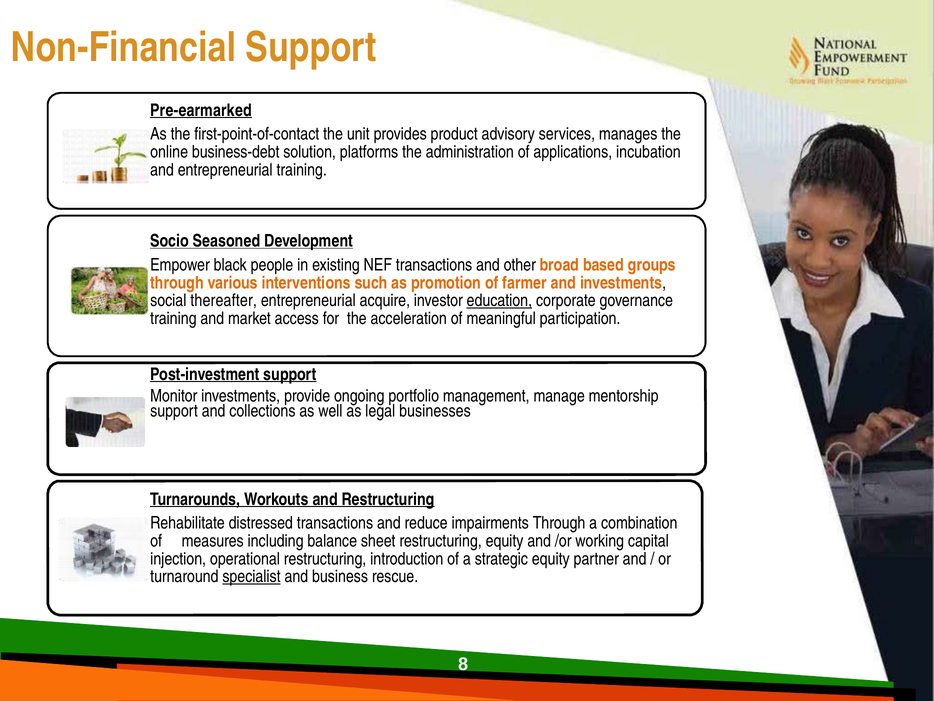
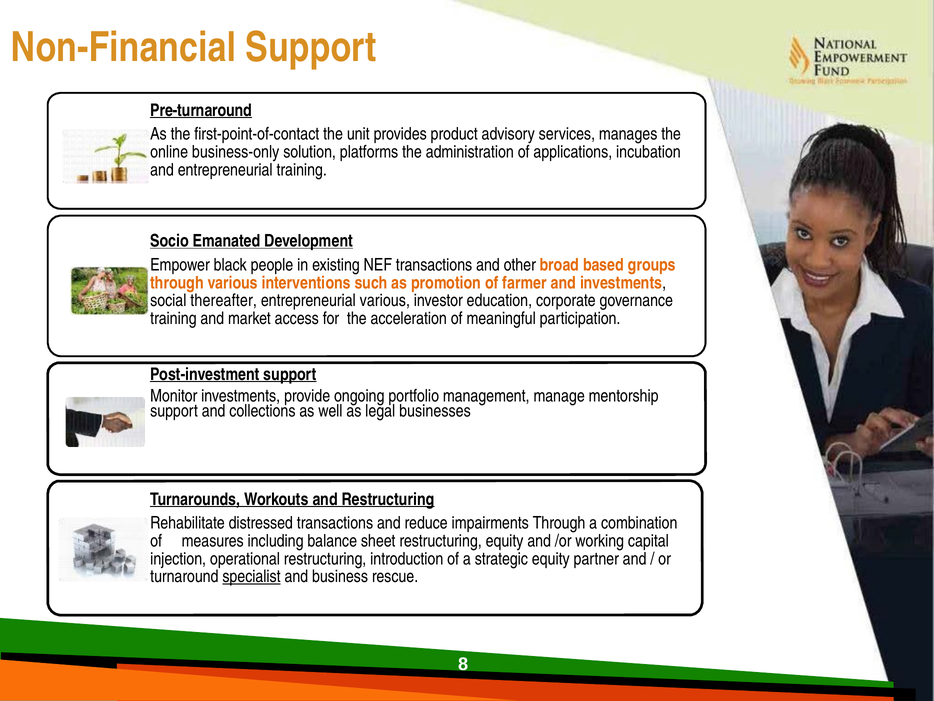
Pre-earmarked: Pre-earmarked -> Pre-turnaround (201, 111)
business-debt: business-debt -> business-only (236, 152)
Seasoned: Seasoned -> Emanated (227, 241)
entrepreneurial acquire: acquire -> various (385, 300)
education underline: present -> none (499, 300)
